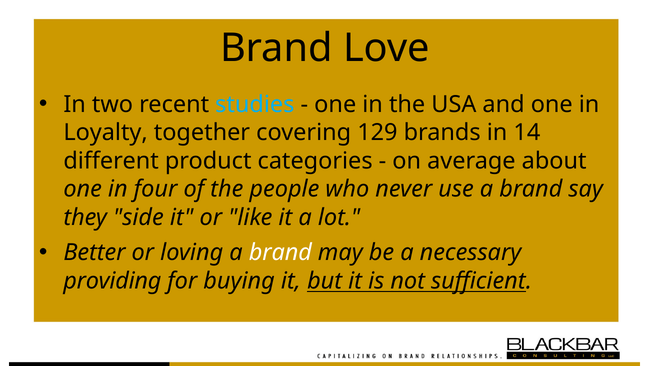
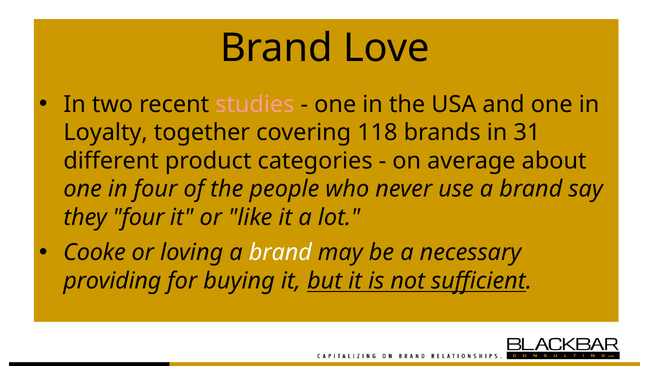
studies colour: light blue -> pink (255, 104)
129: 129 -> 118 (377, 133)
14: 14 -> 31 (527, 133)
they side: side -> four (139, 217)
Better: Better -> Cooke (95, 252)
